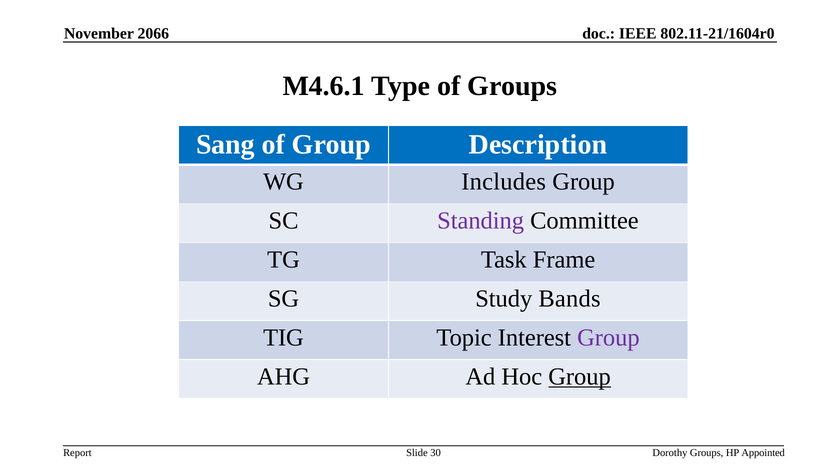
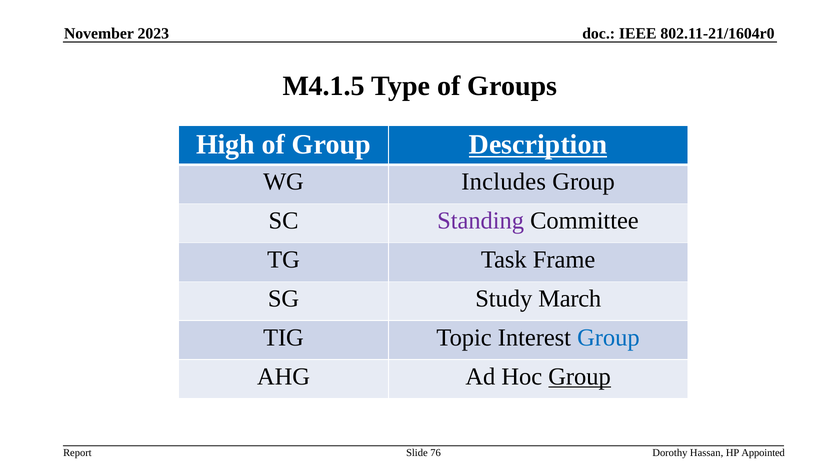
2066: 2066 -> 2023 (153, 34)
M4.6.1: M4.6.1 -> M4.1.5 (324, 86)
Sang: Sang -> High (225, 145)
Description underline: none -> present (538, 145)
Bands: Bands -> March (570, 299)
Group colour: purple -> blue (608, 338)
30: 30 -> 76 (436, 453)
Dorothy Groups: Groups -> Hassan (707, 453)
